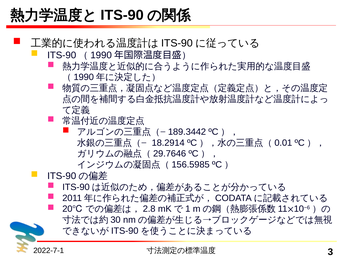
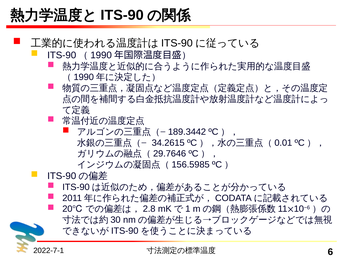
18.2914: 18.2914 -> 34.2615 (168, 143)
3: 3 -> 6 (330, 252)
